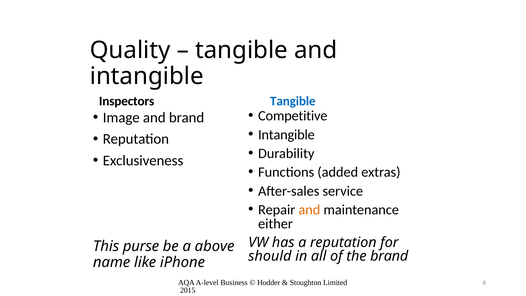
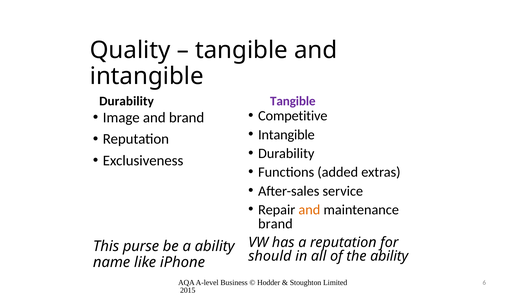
Inspectors: Inspectors -> Durability (127, 101)
Tangible colour: blue -> purple (293, 101)
either: either -> brand (275, 224)
a above: above -> ability (215, 246)
the brand: brand -> ability (389, 256)
